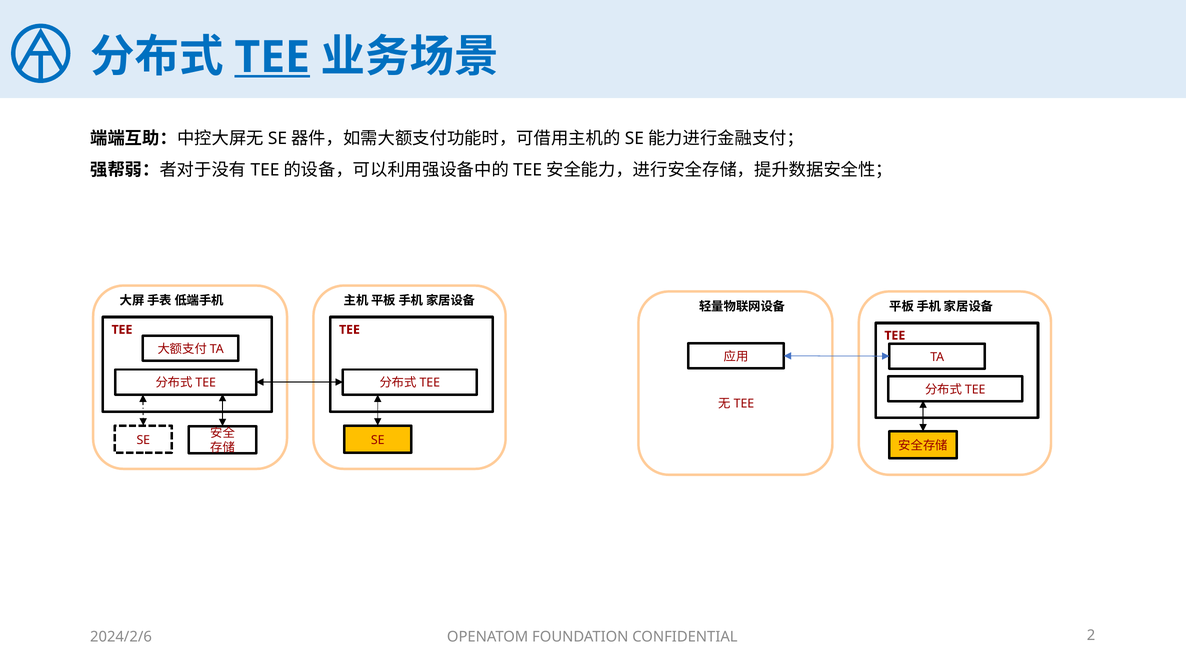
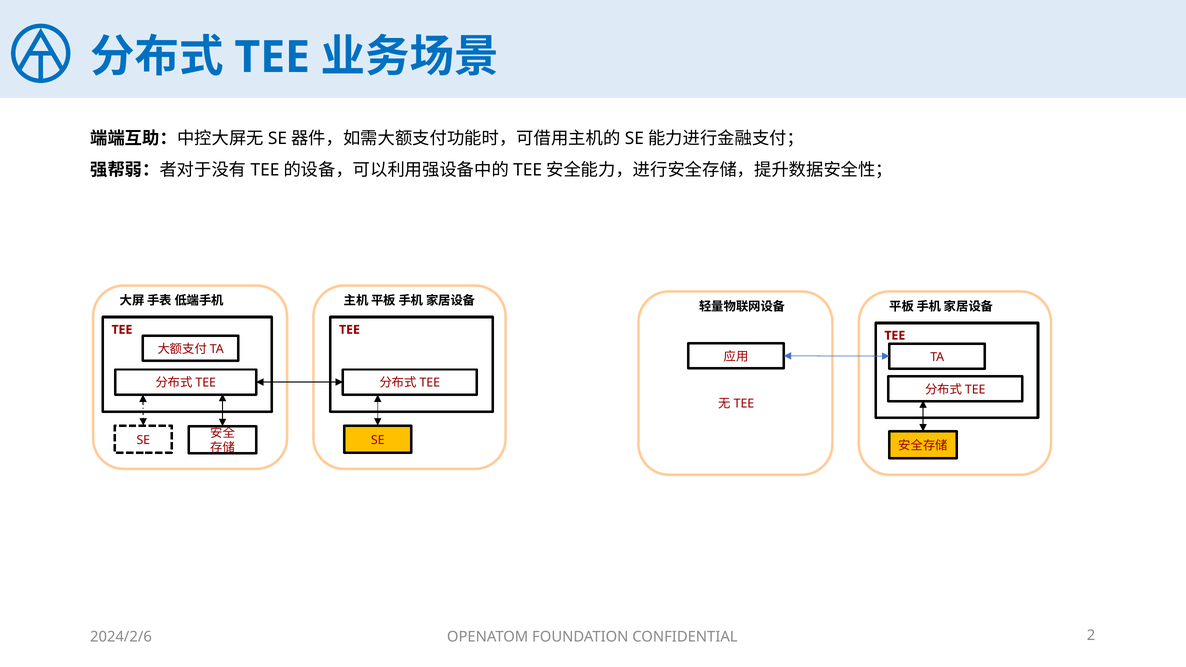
TEE underline: present -> none (272, 57)
